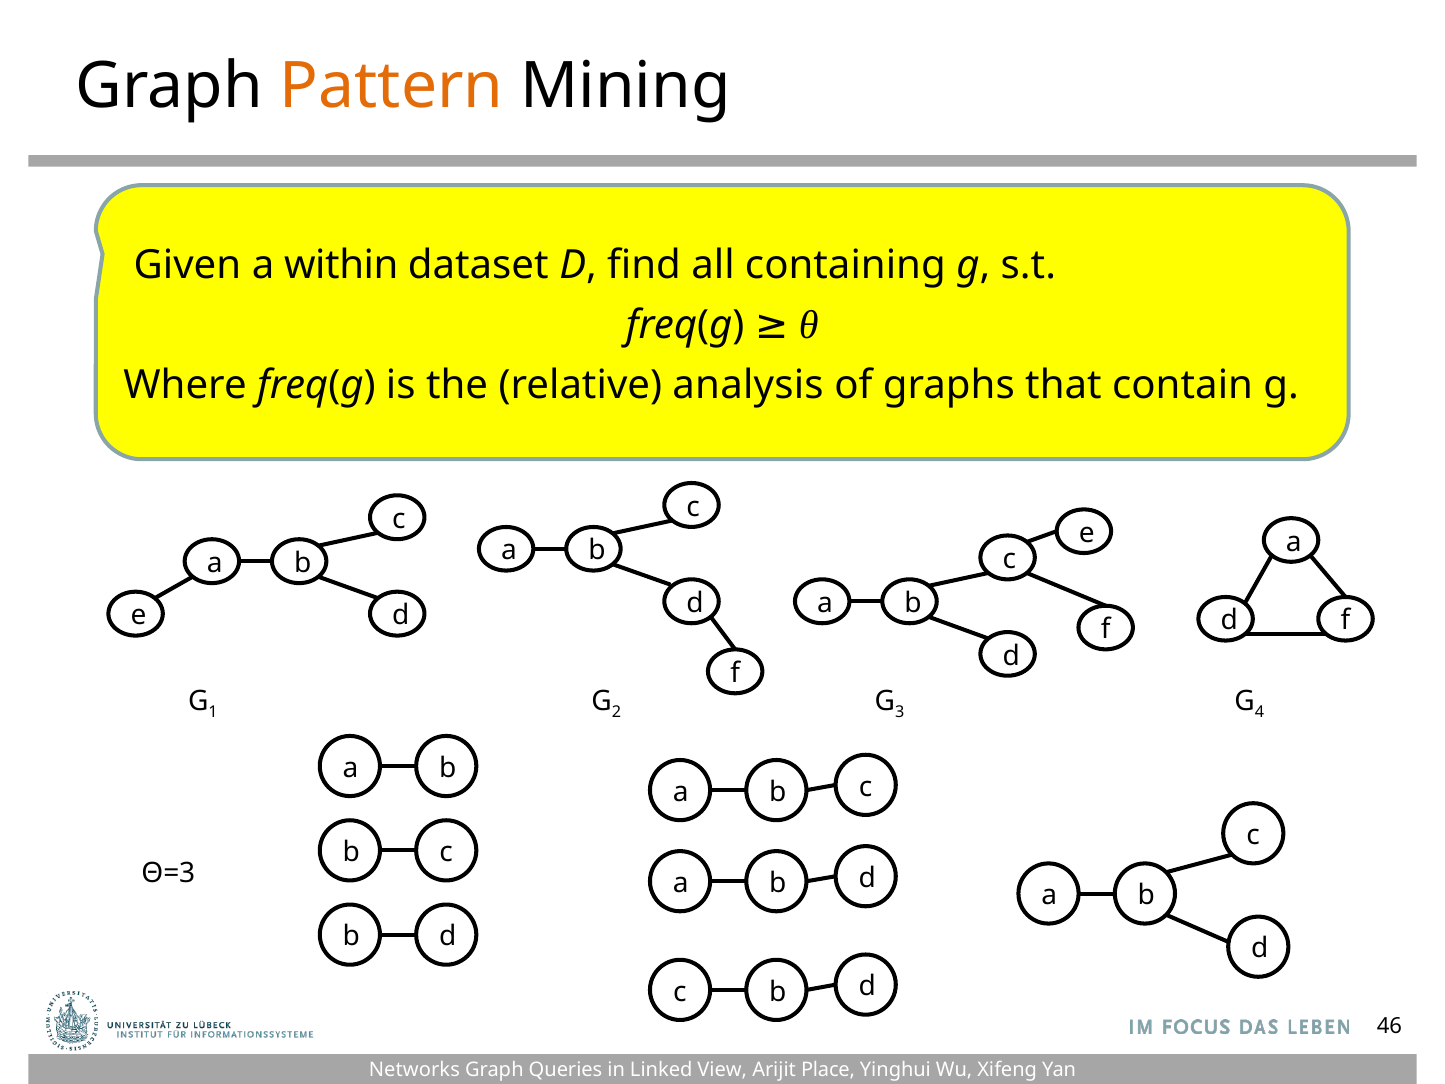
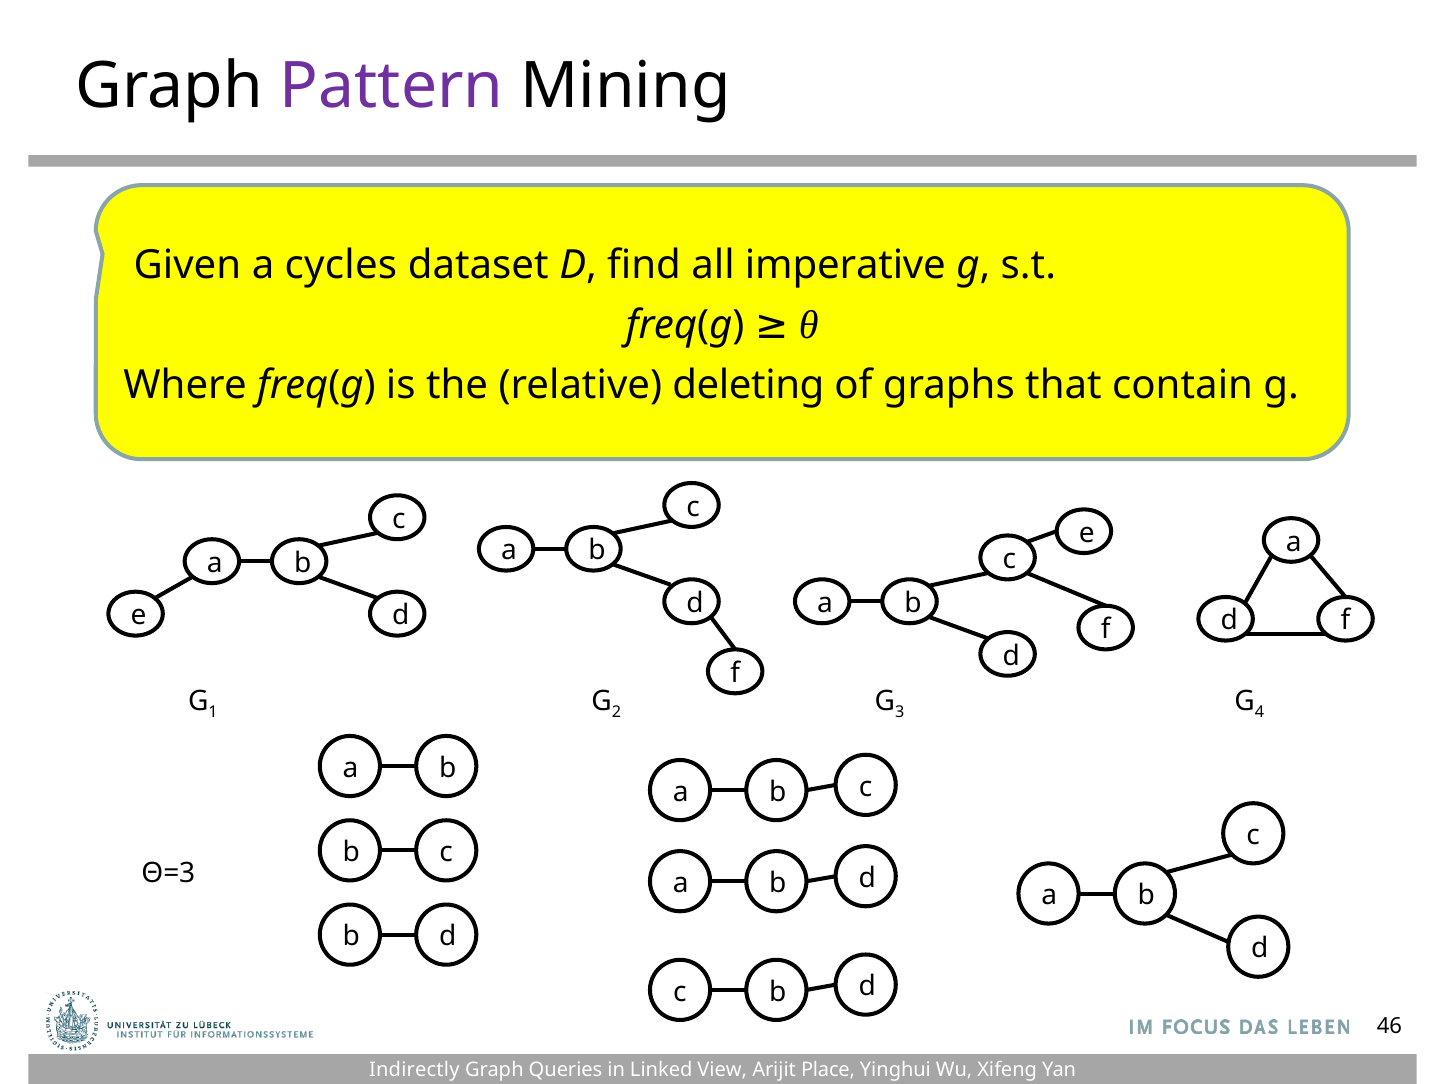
Pattern colour: orange -> purple (392, 86)
within: within -> cycles (341, 265)
containing: containing -> imperative (845, 265)
analysis: analysis -> deleting (748, 385)
Networks: Networks -> Indirectly (414, 1070)
